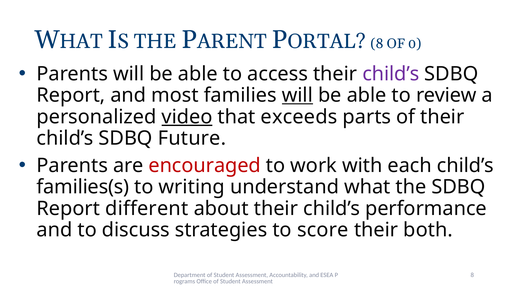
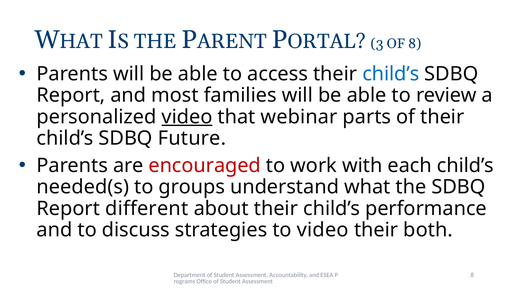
8: 8 -> 3 (377, 44)
OF 0: 0 -> 8 (415, 44)
child’s colour: purple -> blue (391, 74)
will underline: present -> none (297, 96)
exceeds: exceeds -> webinar (299, 117)
families(s: families(s -> needed(s (83, 187)
writing: writing -> groups (192, 187)
to score: score -> video (323, 231)
